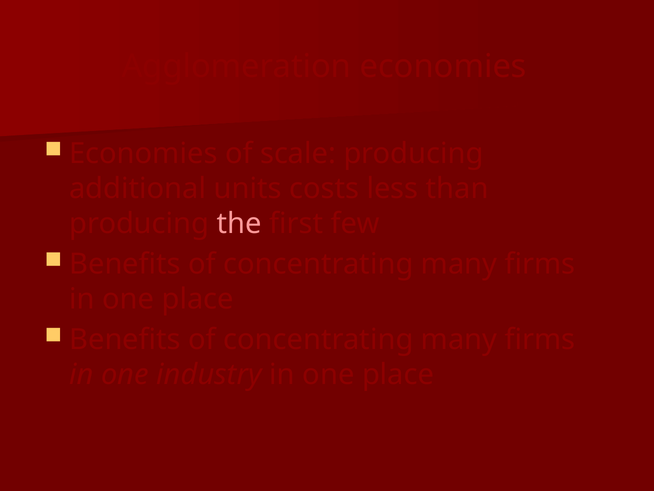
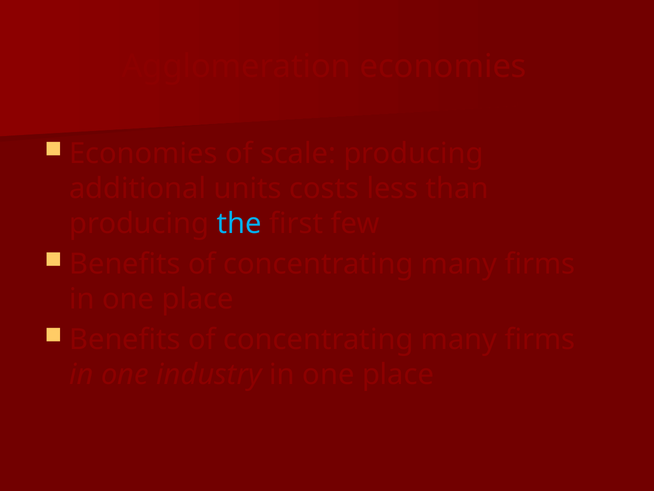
the colour: pink -> light blue (239, 223)
